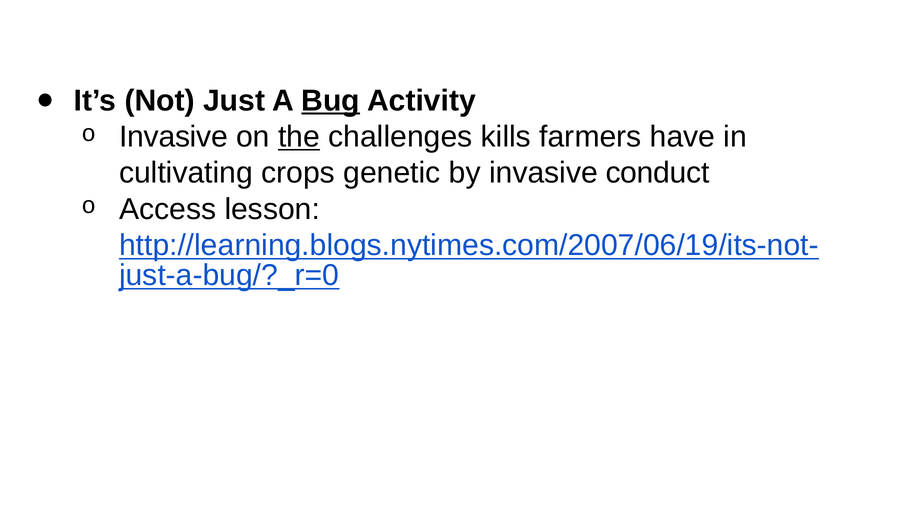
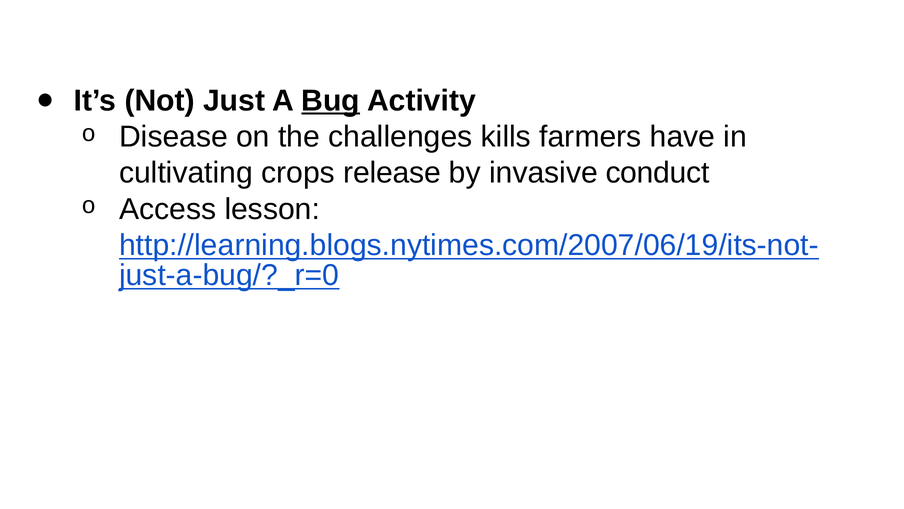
Invasive: Invasive -> Disease (173, 137)
the underline: present -> none (299, 137)
genetic: genetic -> release (392, 173)
